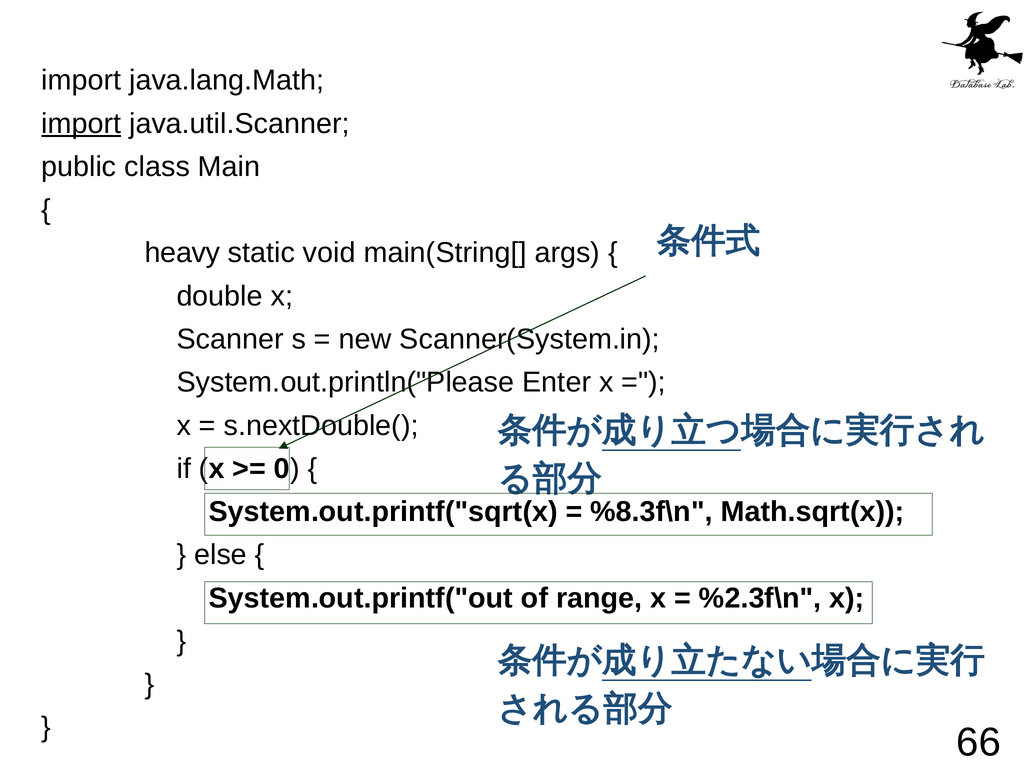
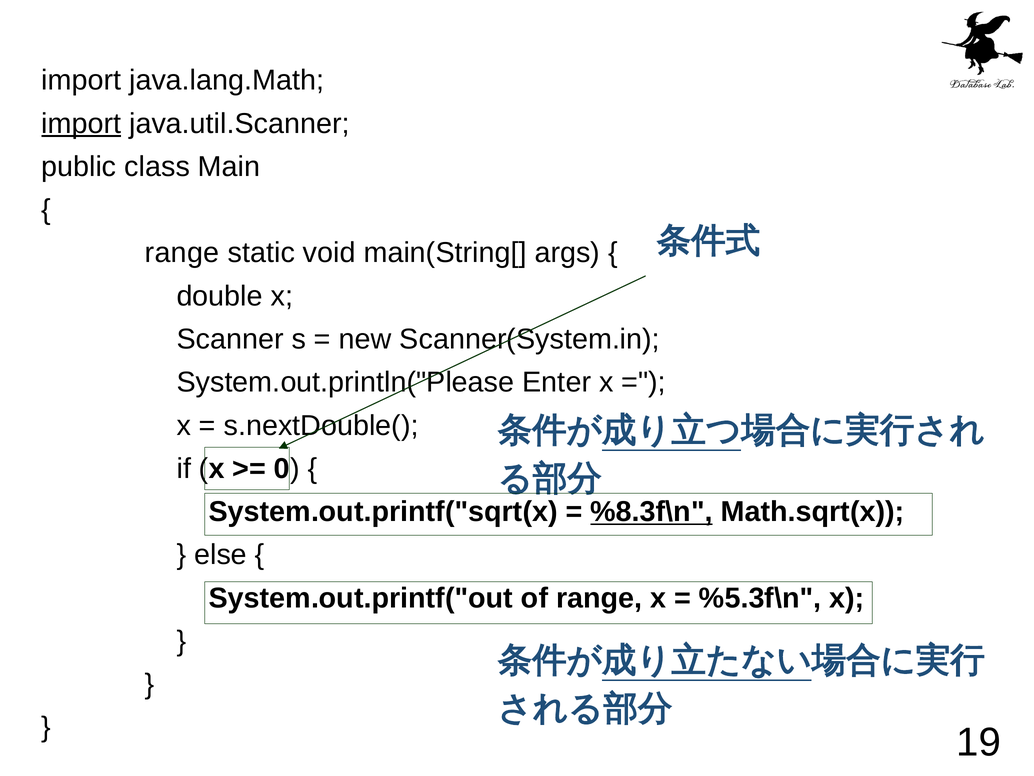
heavy: heavy -> range (182, 253)
%8.3f\n underline: none -> present (651, 511)
%2.3f\n: %2.3f\n -> %5.3f\n (760, 598)
66: 66 -> 19 (979, 742)
